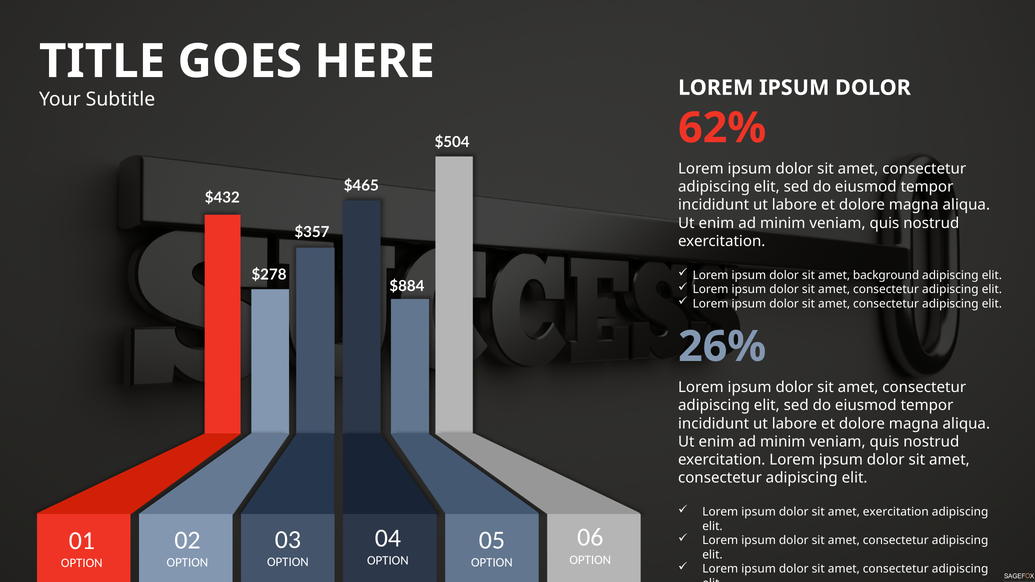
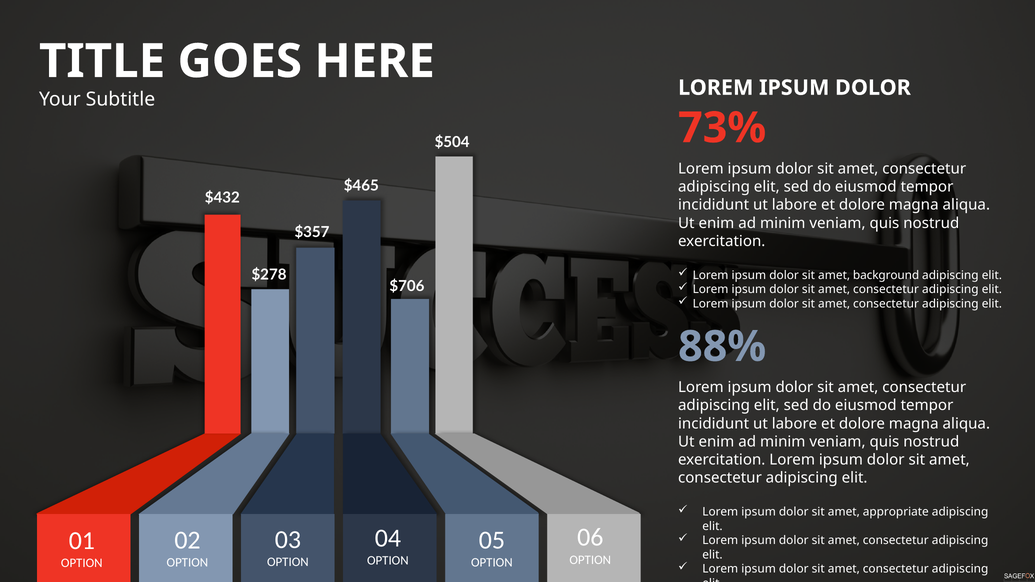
62%: 62% -> 73% (722, 128)
$884: $884 -> $706 (407, 286)
26%: 26% -> 88% (722, 347)
amet exercitation: exercitation -> appropriate (896, 512)
